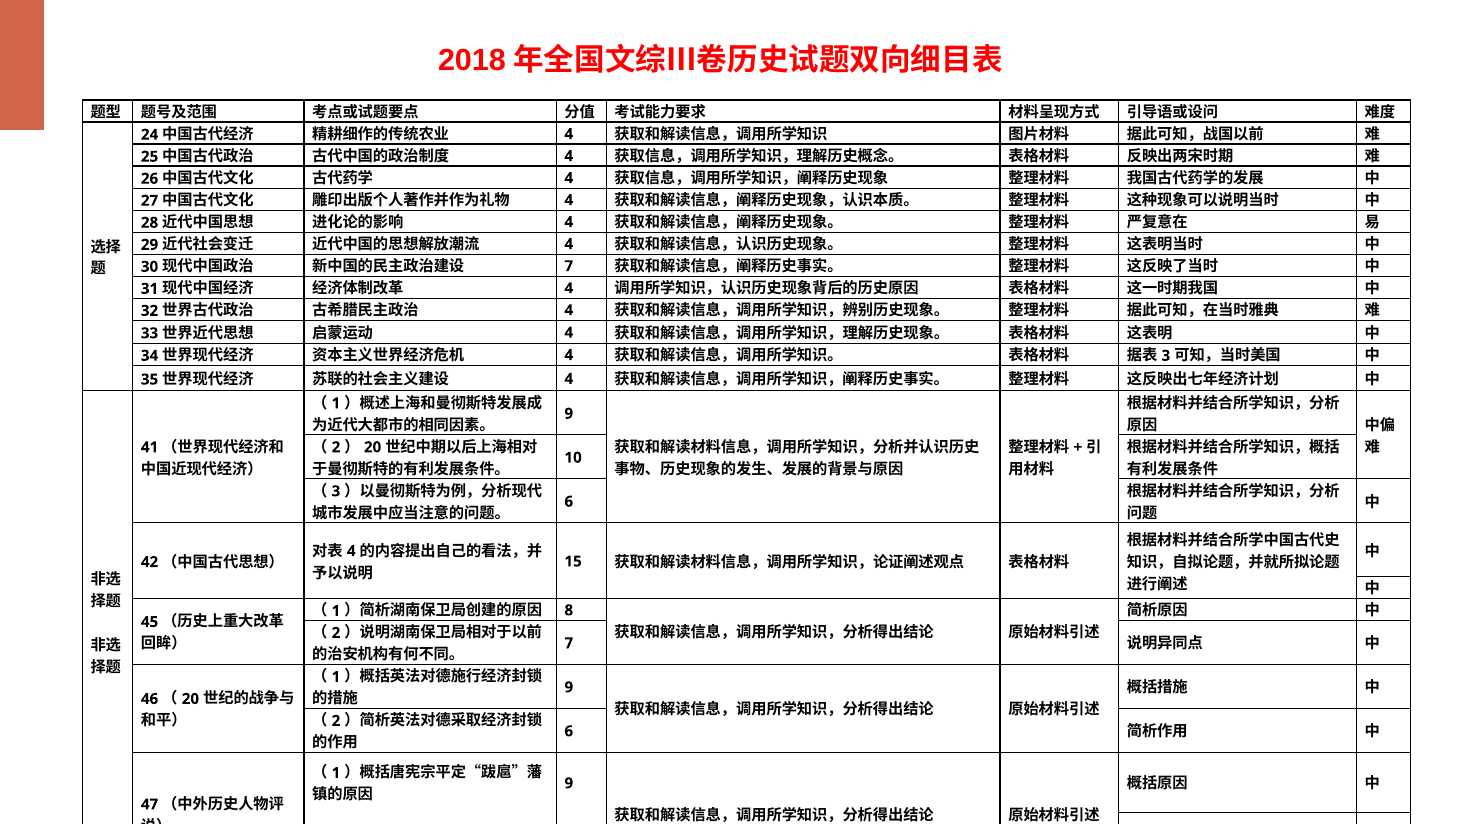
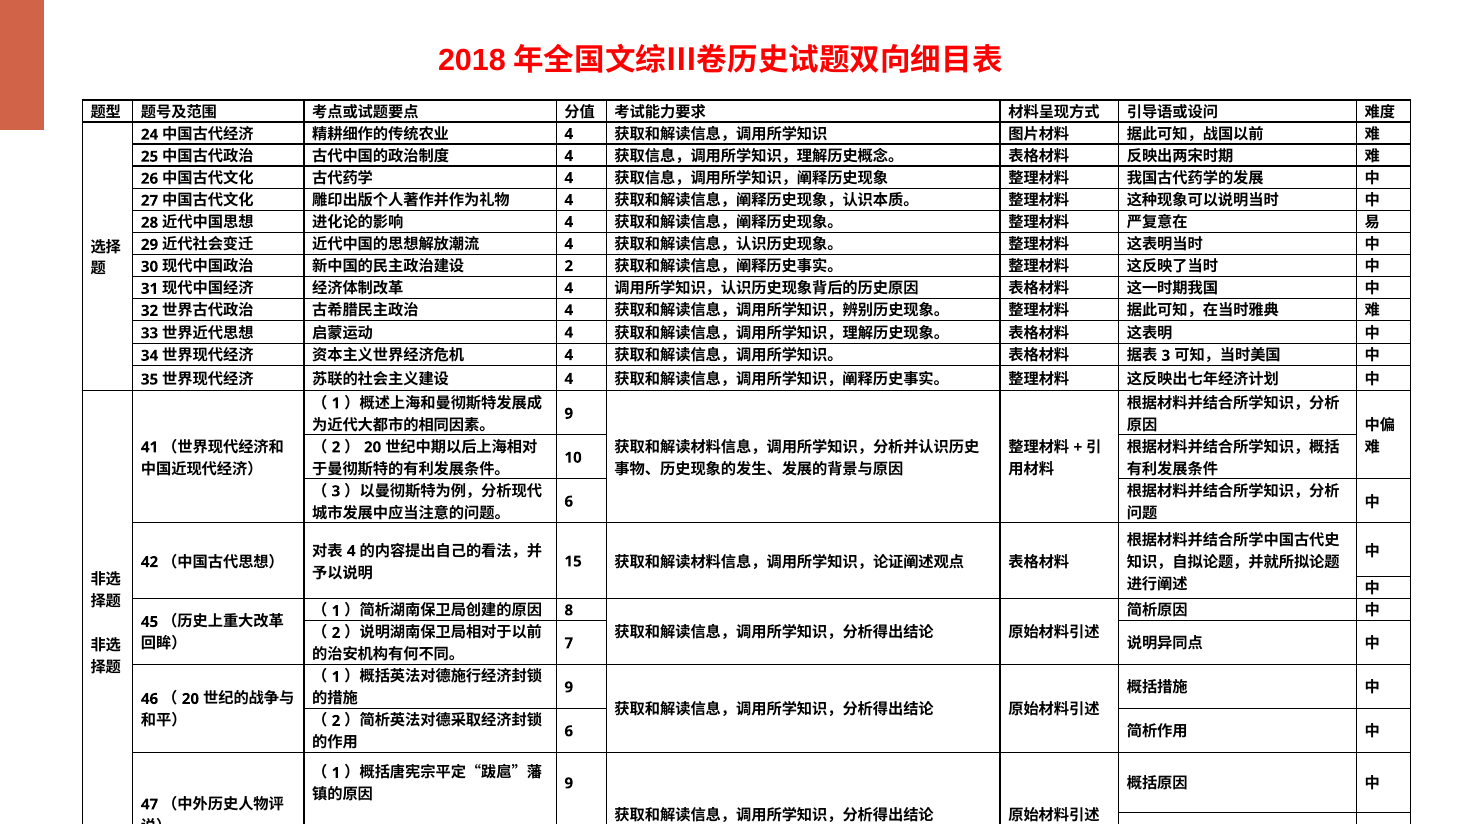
7: 7 -> 2 (569, 266)
